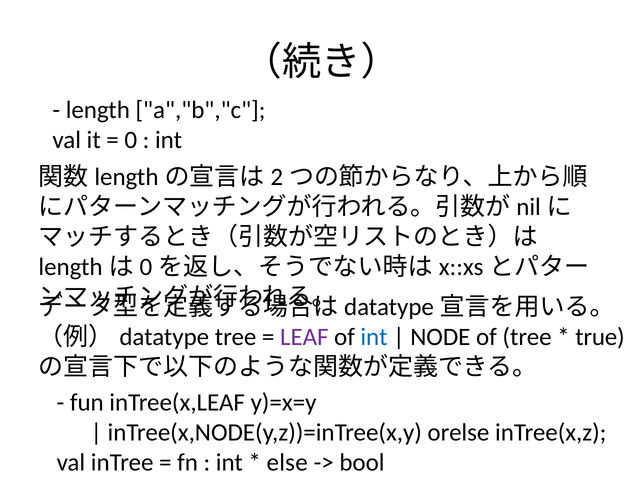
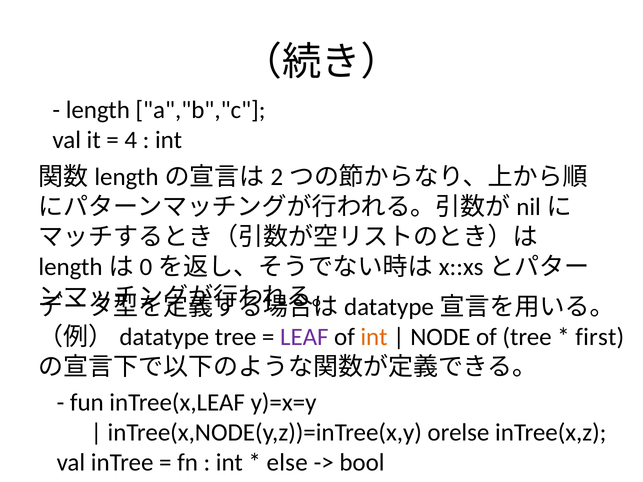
0: 0 -> 4 (131, 140)
int colour: blue -> orange (374, 337)
true: true -> first (600, 337)
